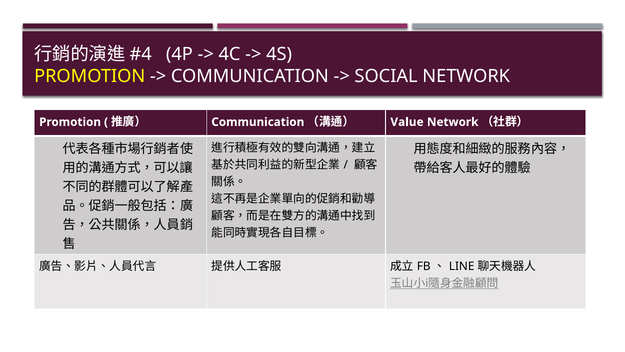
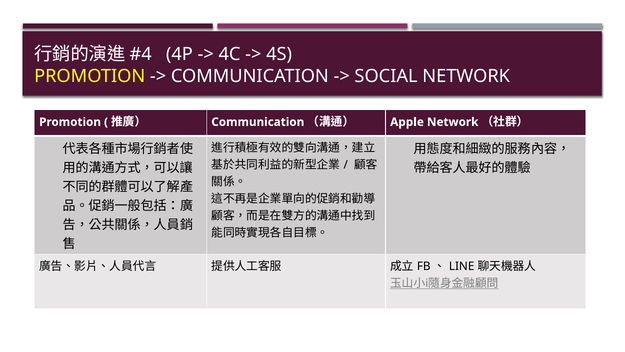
Value: Value -> Apple (407, 122)
